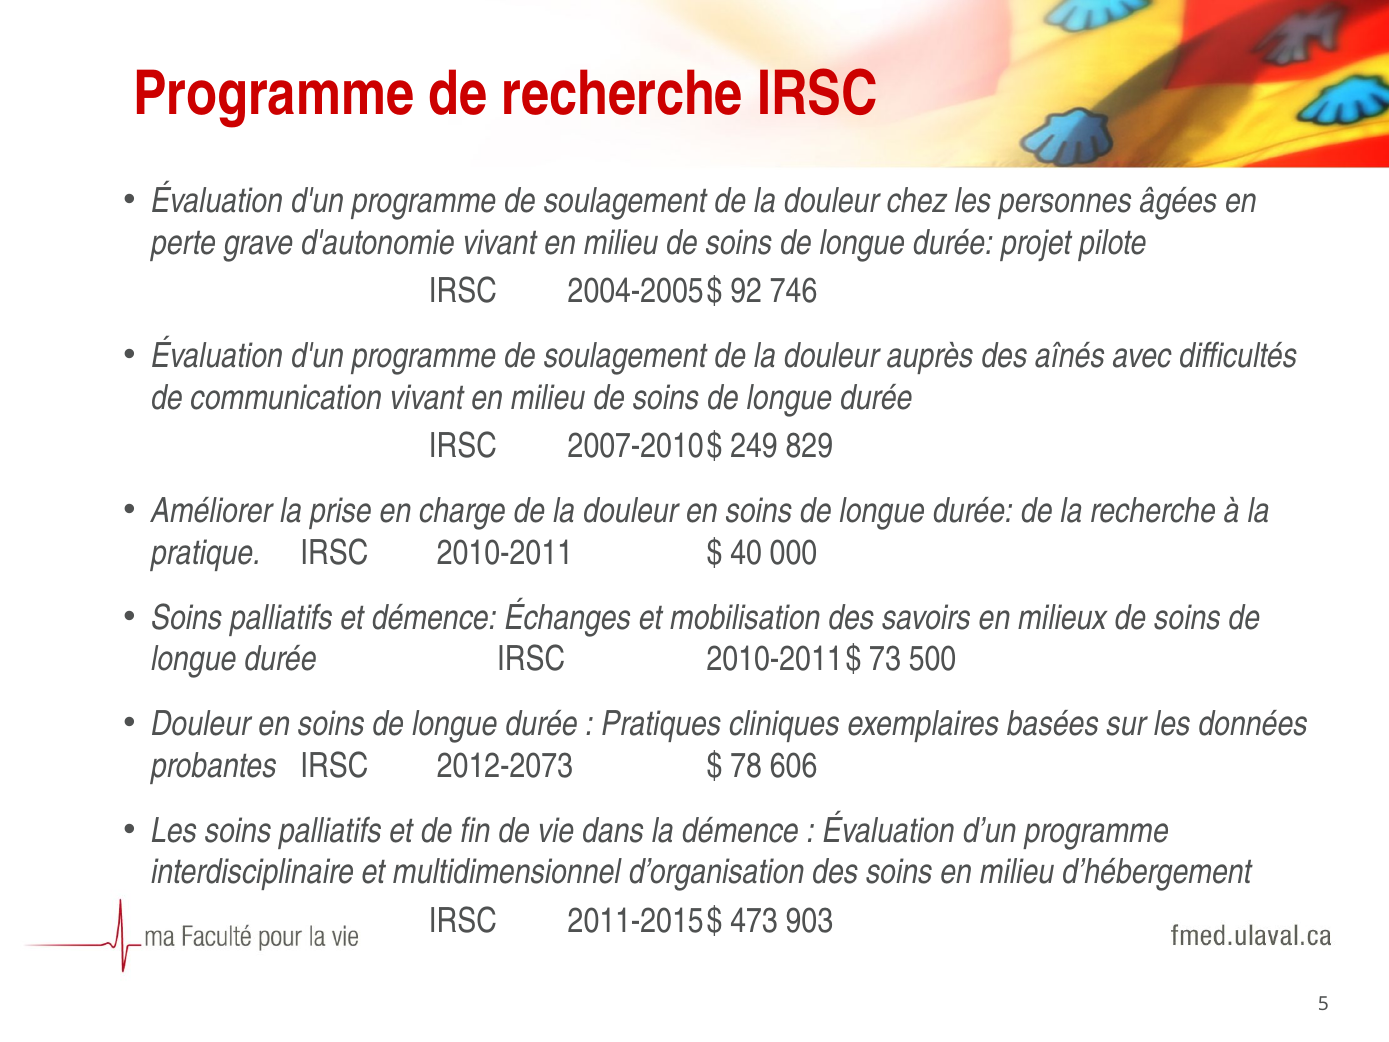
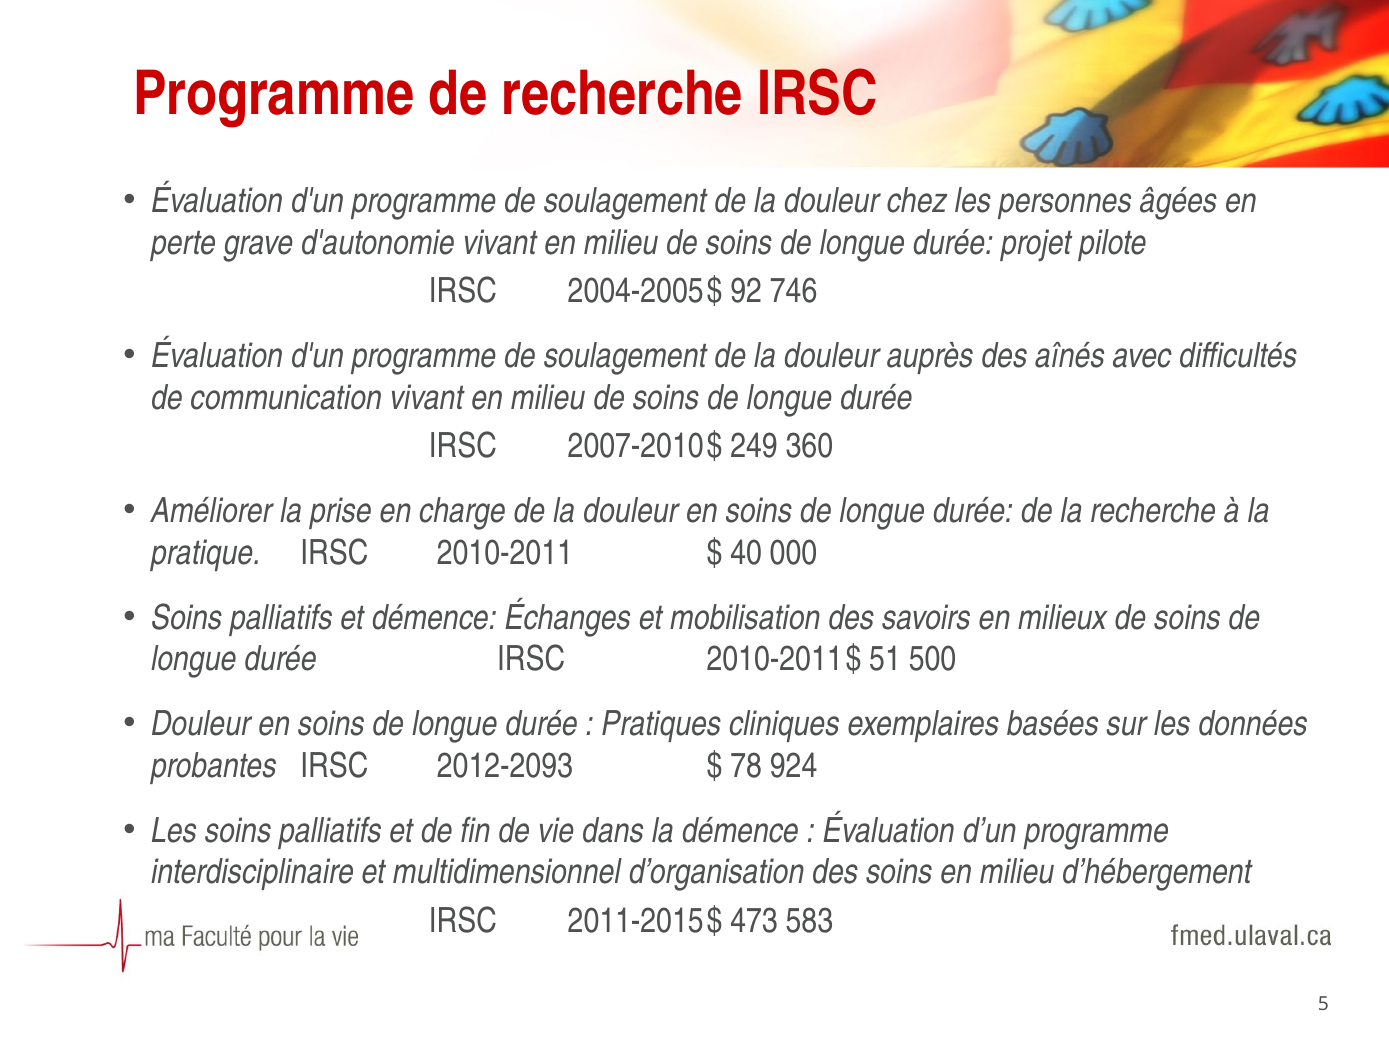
829: 829 -> 360 (809, 446)
73: 73 -> 51 (885, 659)
2012-2073: 2012-2073 -> 2012-2093 (505, 766)
606: 606 -> 924 (794, 766)
903: 903 -> 583 (809, 921)
